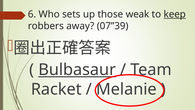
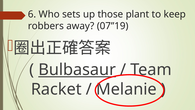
weak: weak -> plant (137, 14)
keep underline: present -> none (175, 14)
07’’39: 07’’39 -> 07’’19 (113, 26)
